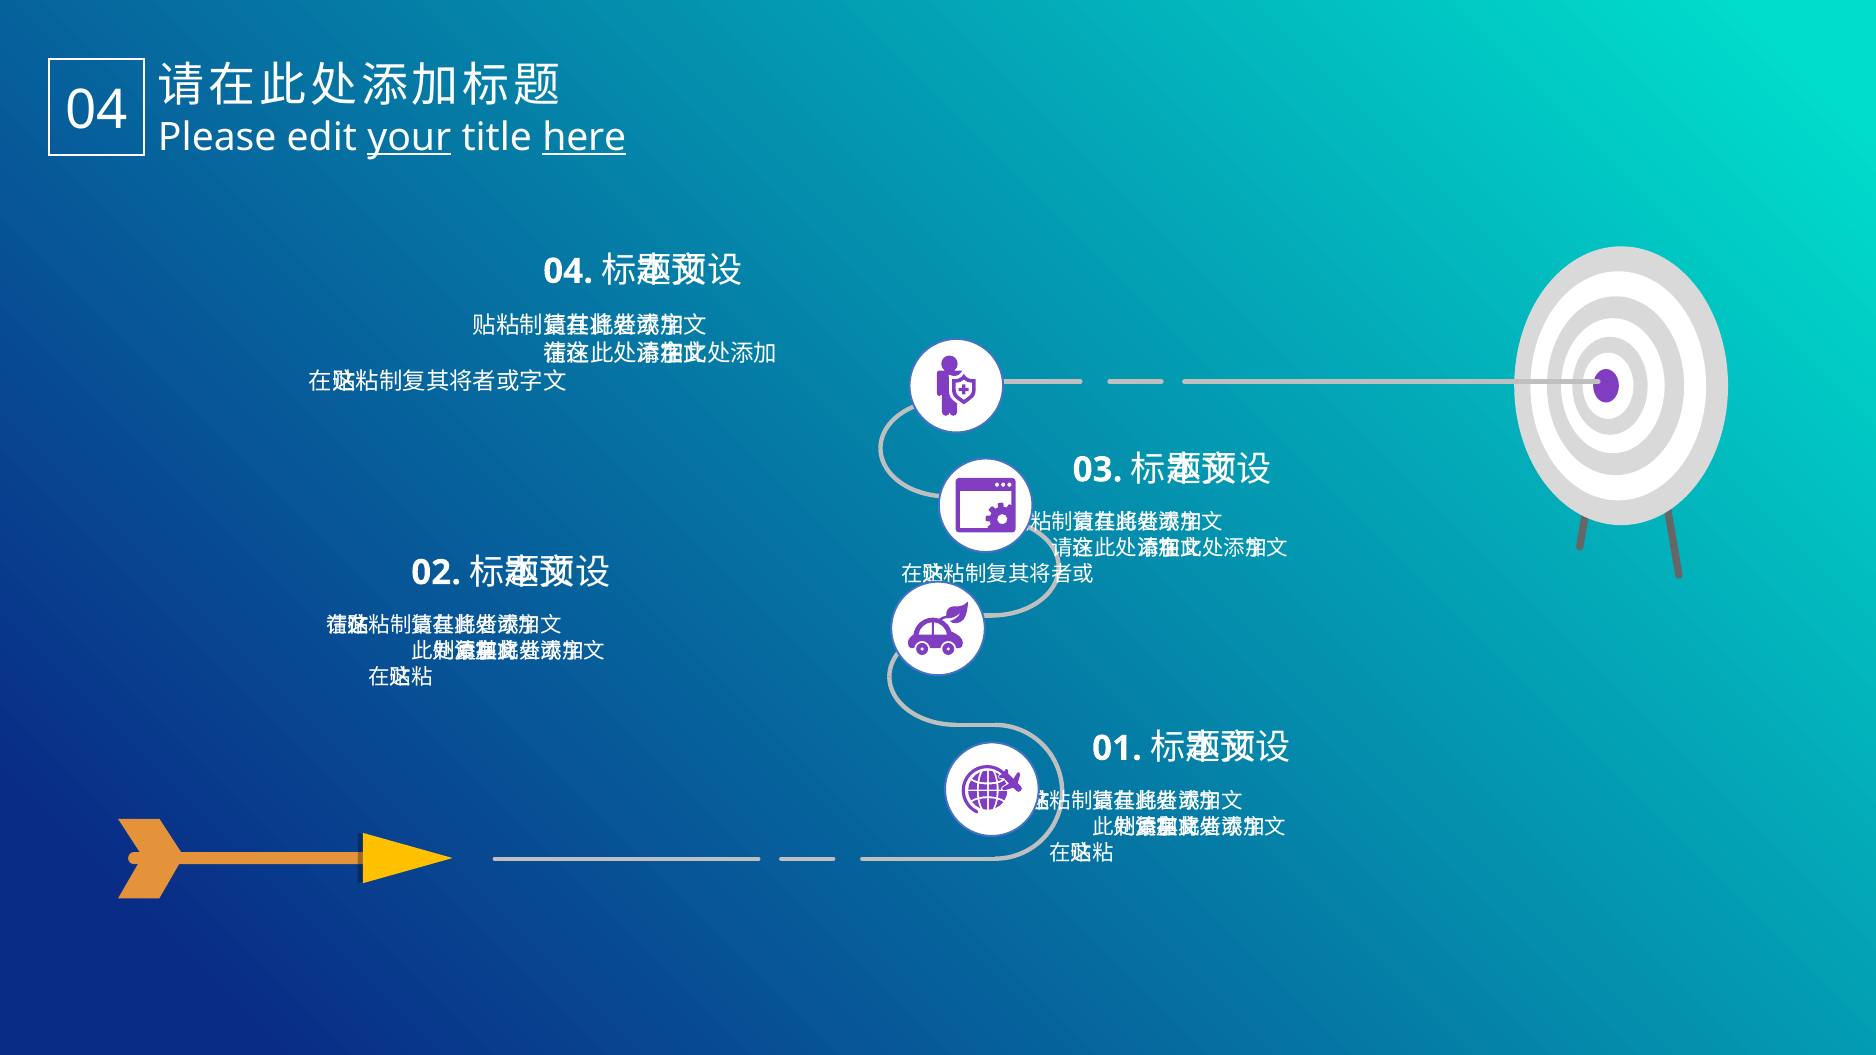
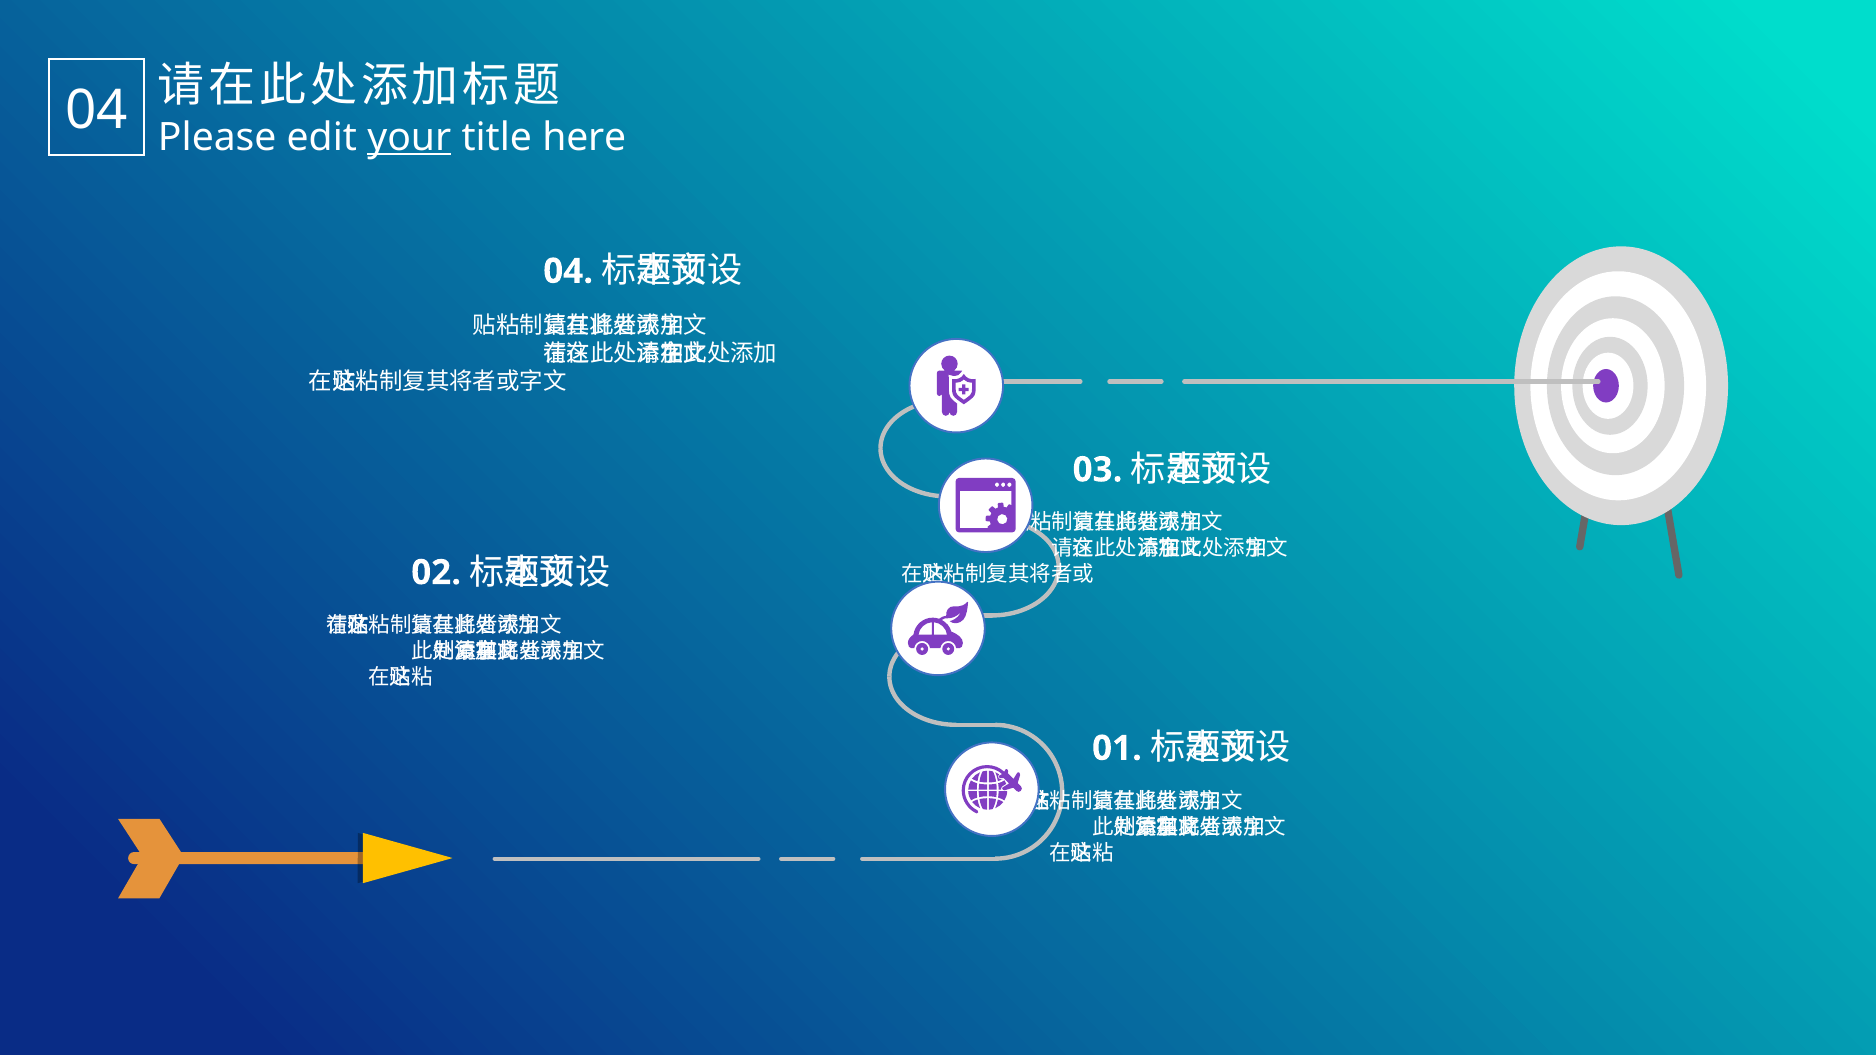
here underline: present -> none (584, 137)
